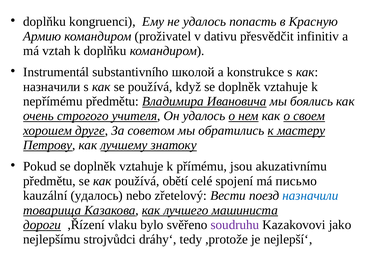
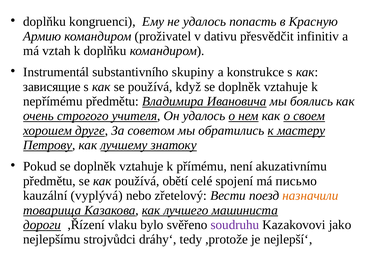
школой: школой -> skupiny (193, 72)
назначили: назначили -> зависящие (52, 87)
jsou: jsou -> není (241, 167)
kauzální удалось: удалось -> vyplývá (97, 196)
назначили colour: blue -> orange (310, 196)
